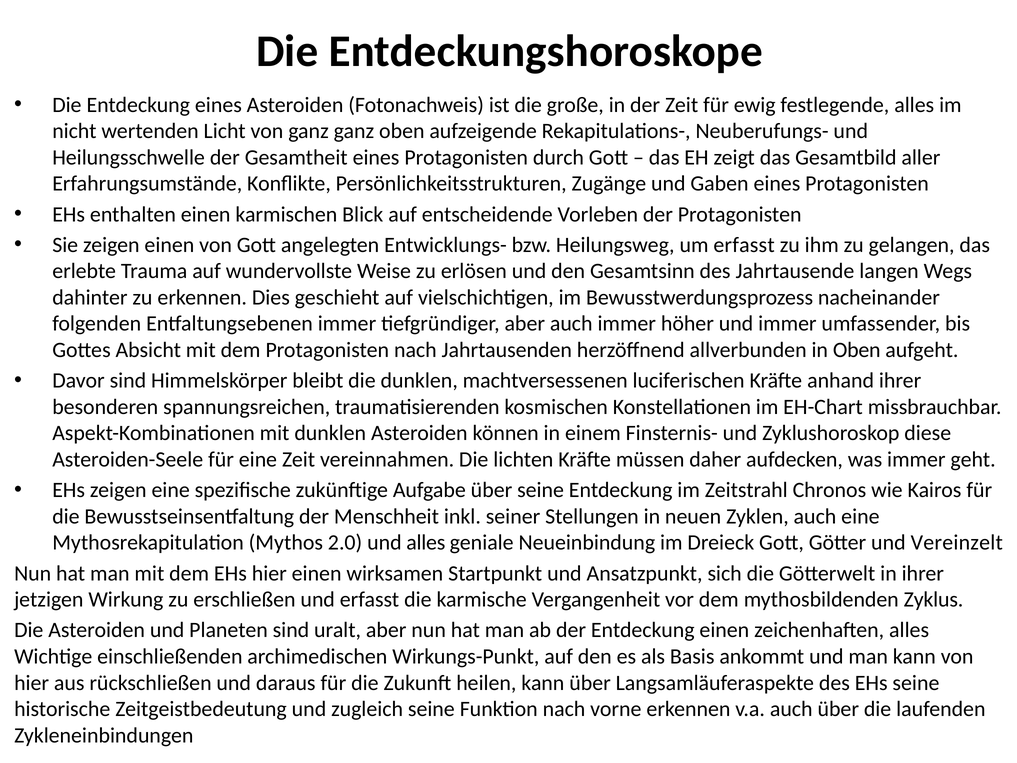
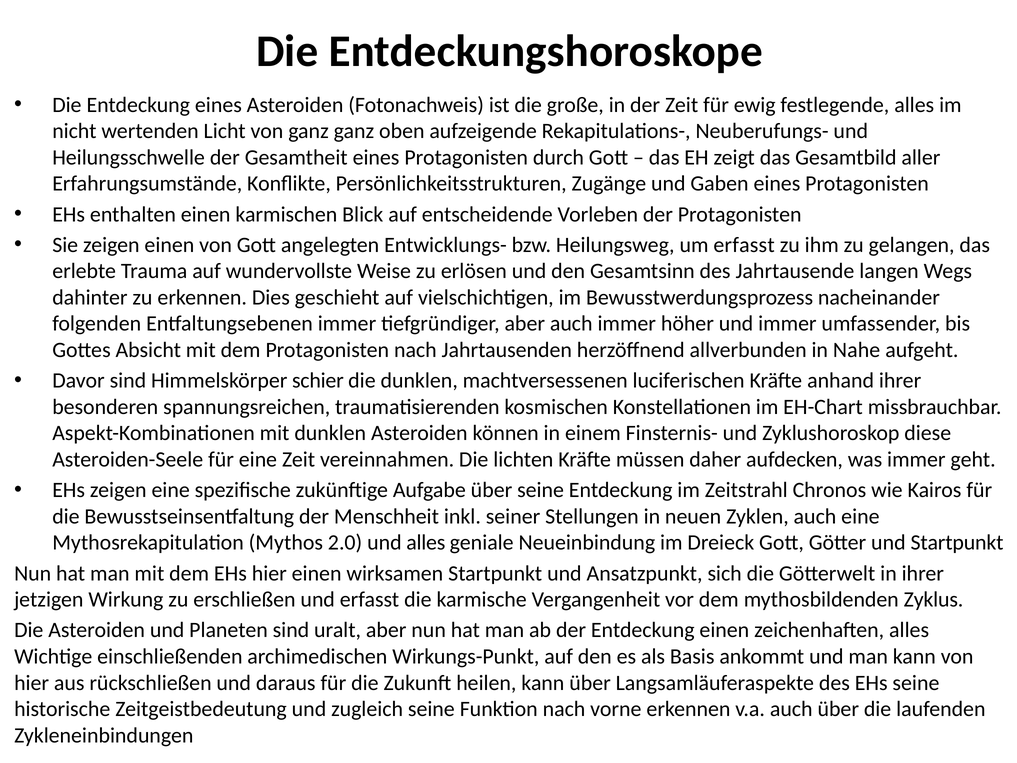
in Oben: Oben -> Nahe (857, 350)
bleibt: bleibt -> schier (318, 381)
und Vereinzelt: Vereinzelt -> Startpunkt (957, 543)
